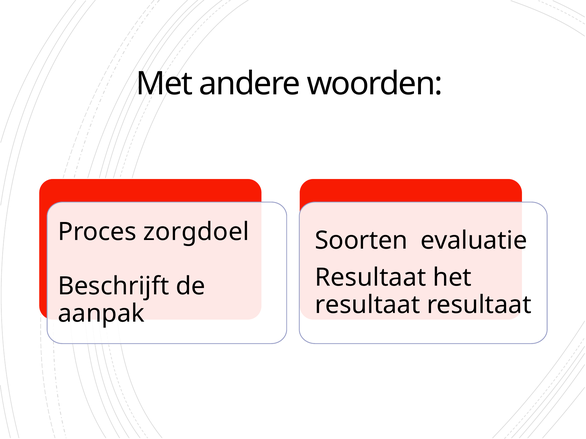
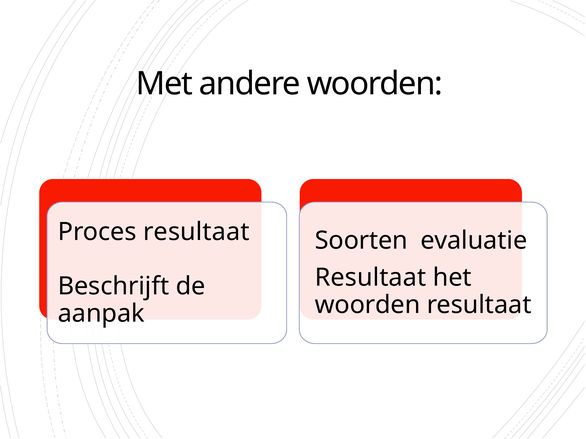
Proces zorgdoel: zorgdoel -> resultaat (196, 232)
resultaat: resultaat -> woorden (368, 305)
